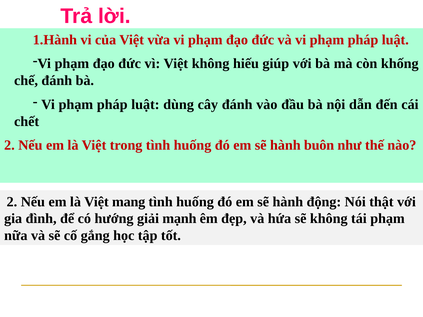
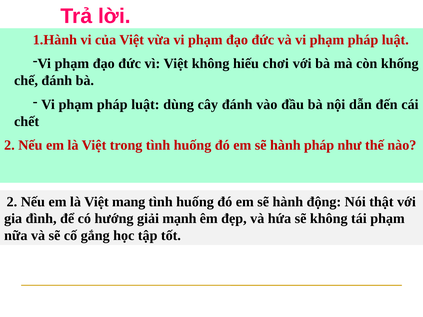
giúp: giúp -> chơi (276, 64)
hành buôn: buôn -> pháp (319, 145)
